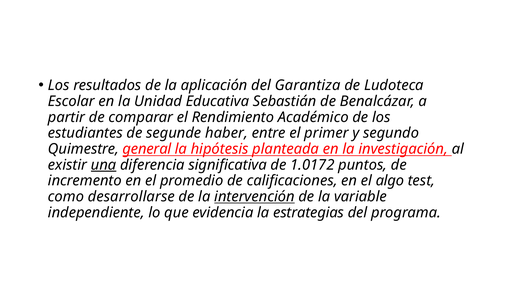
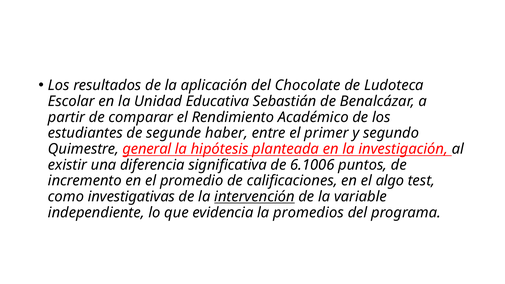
Garantiza: Garantiza -> Chocolate (308, 85)
una underline: present -> none (104, 165)
1.0172: 1.0172 -> 6.1006 (312, 165)
desarrollarse: desarrollarse -> investigativas (131, 197)
estrategias: estrategias -> promedios (308, 213)
